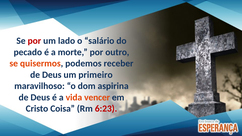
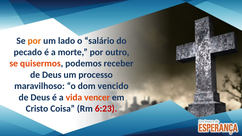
por colour: red -> orange (34, 41)
primeiro: primeiro -> processo (96, 75)
aspirina: aspirina -> vencido (113, 86)
